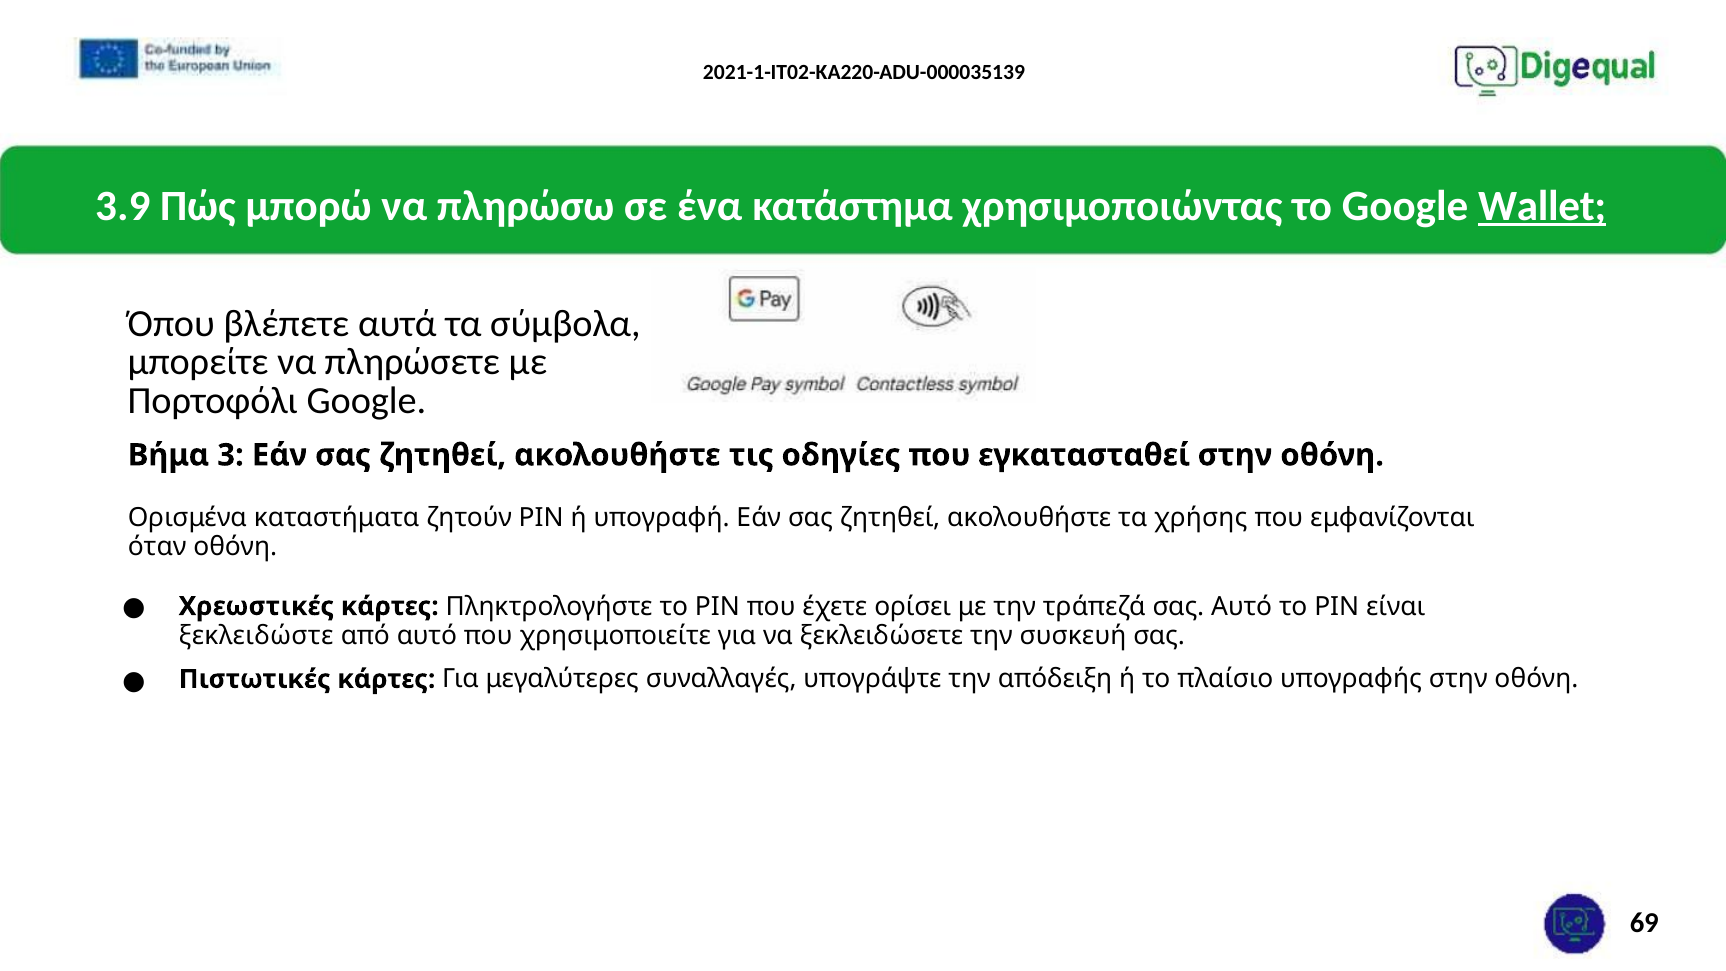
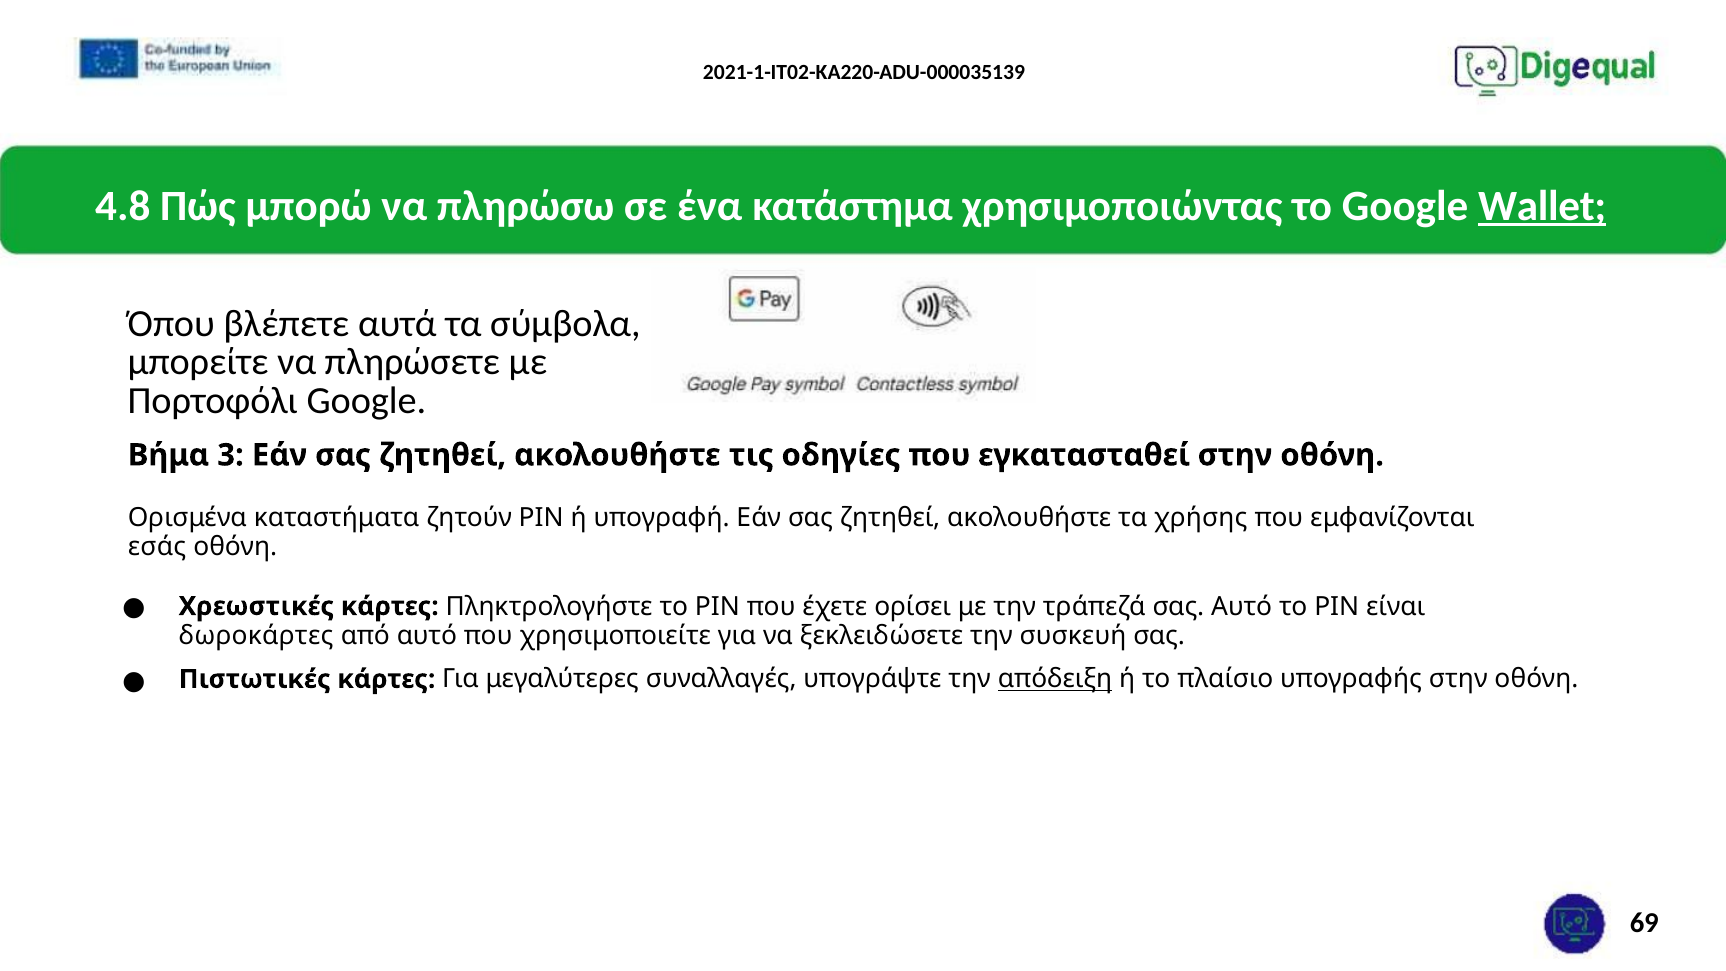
3.9: 3.9 -> 4.8 (123, 206)
όταν: όταν -> εσάς (157, 547)
ξεκλειδώστε: ξεκλειδώστε -> δωροκάρτες (256, 636)
απόδειξη underline: none -> present (1055, 679)
